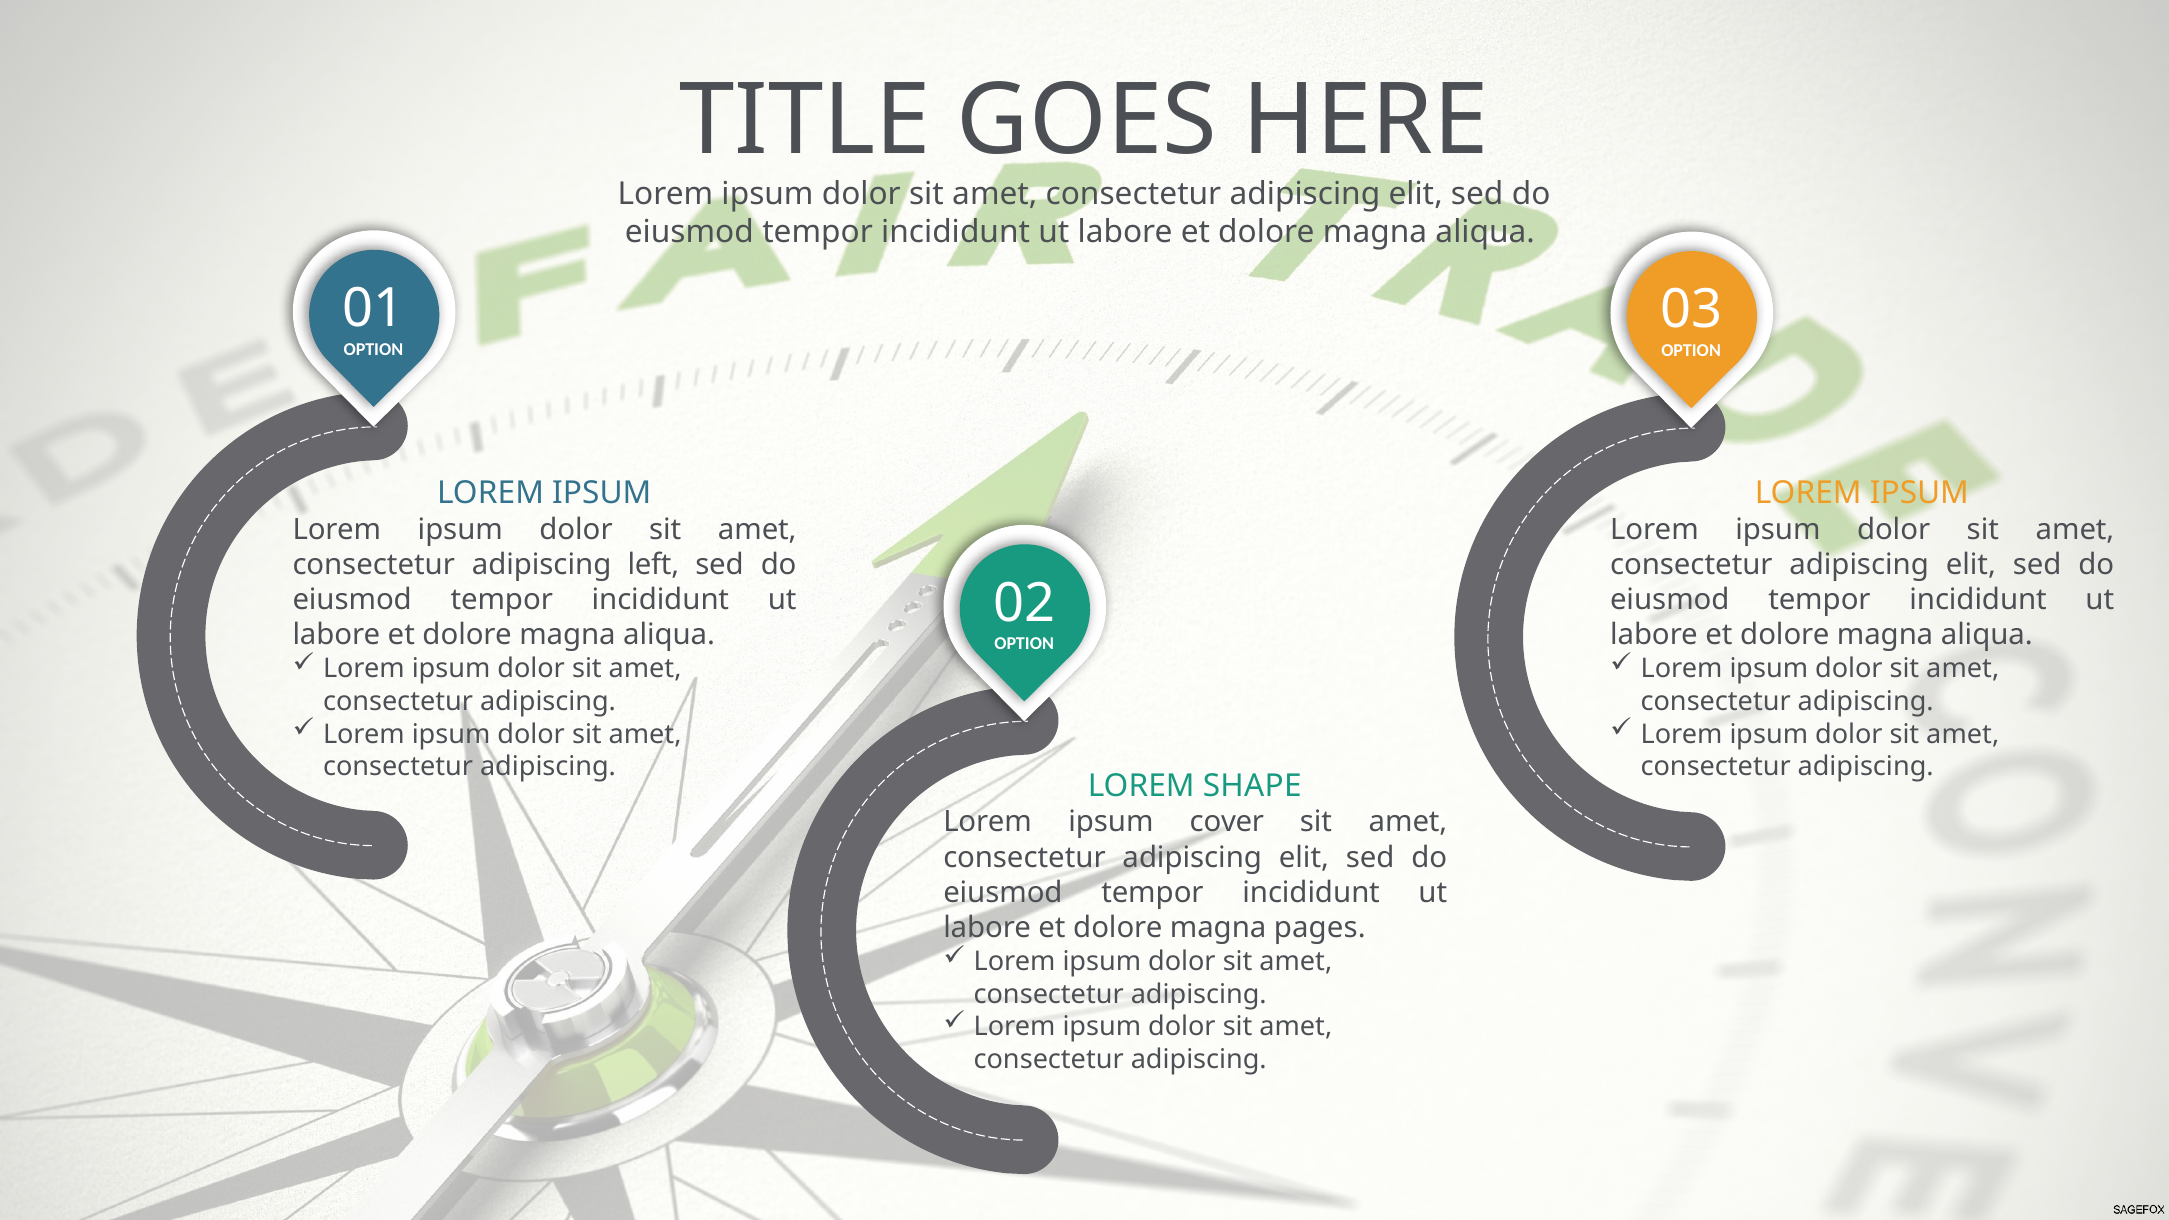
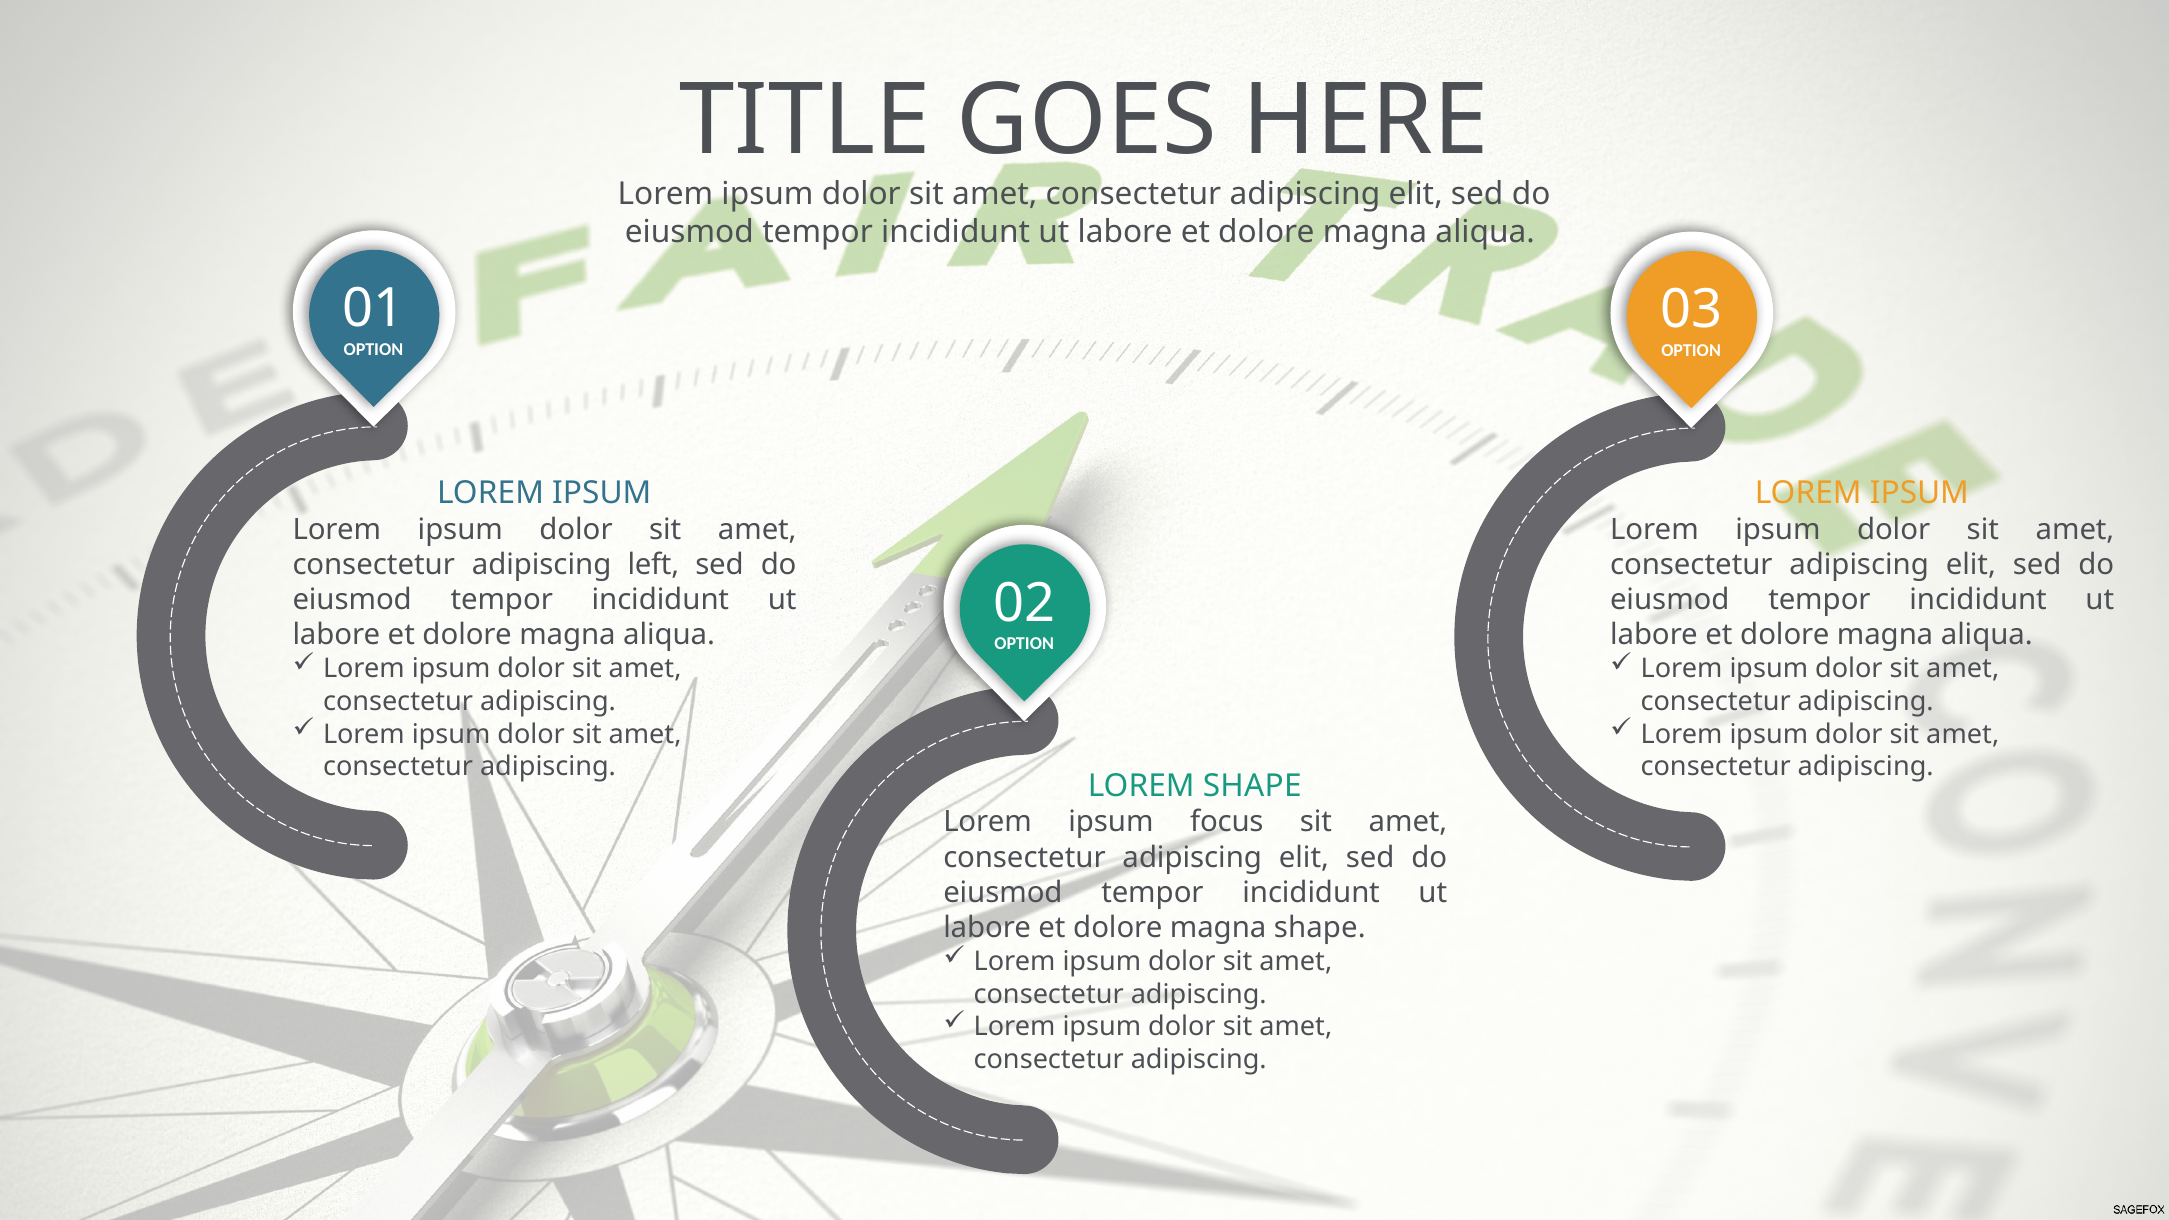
cover: cover -> focus (1227, 822)
magna pages: pages -> shape (1320, 928)
